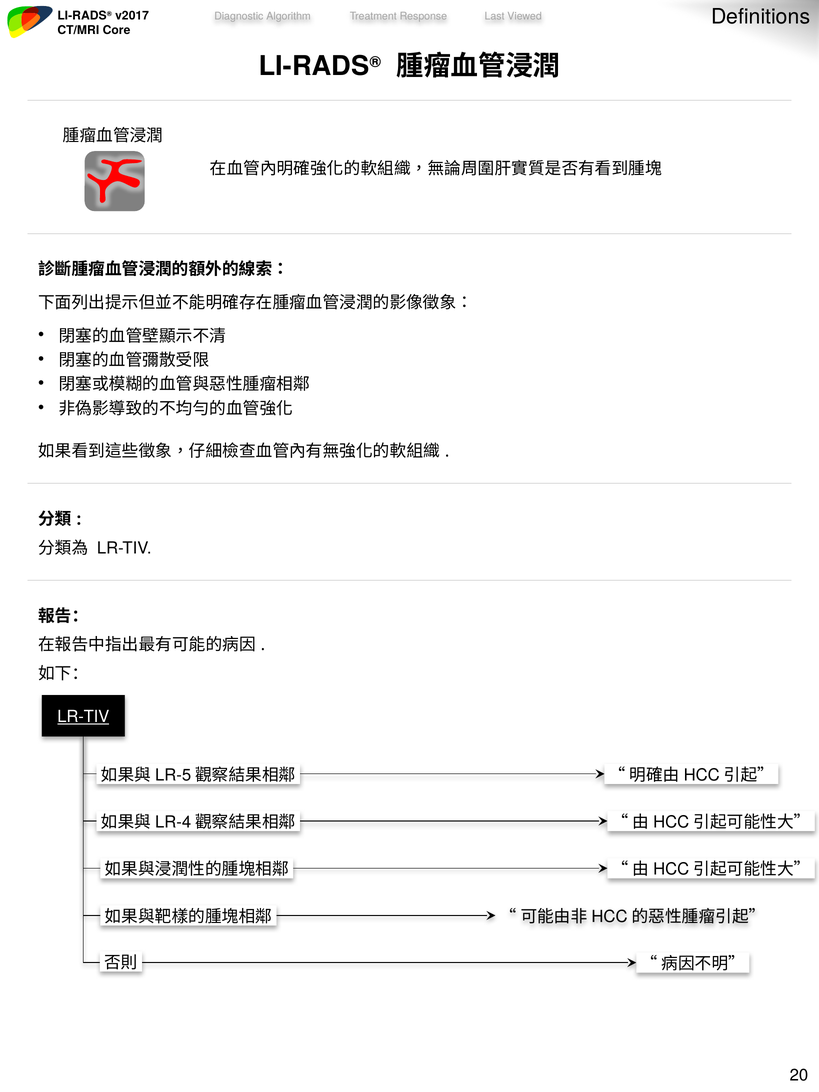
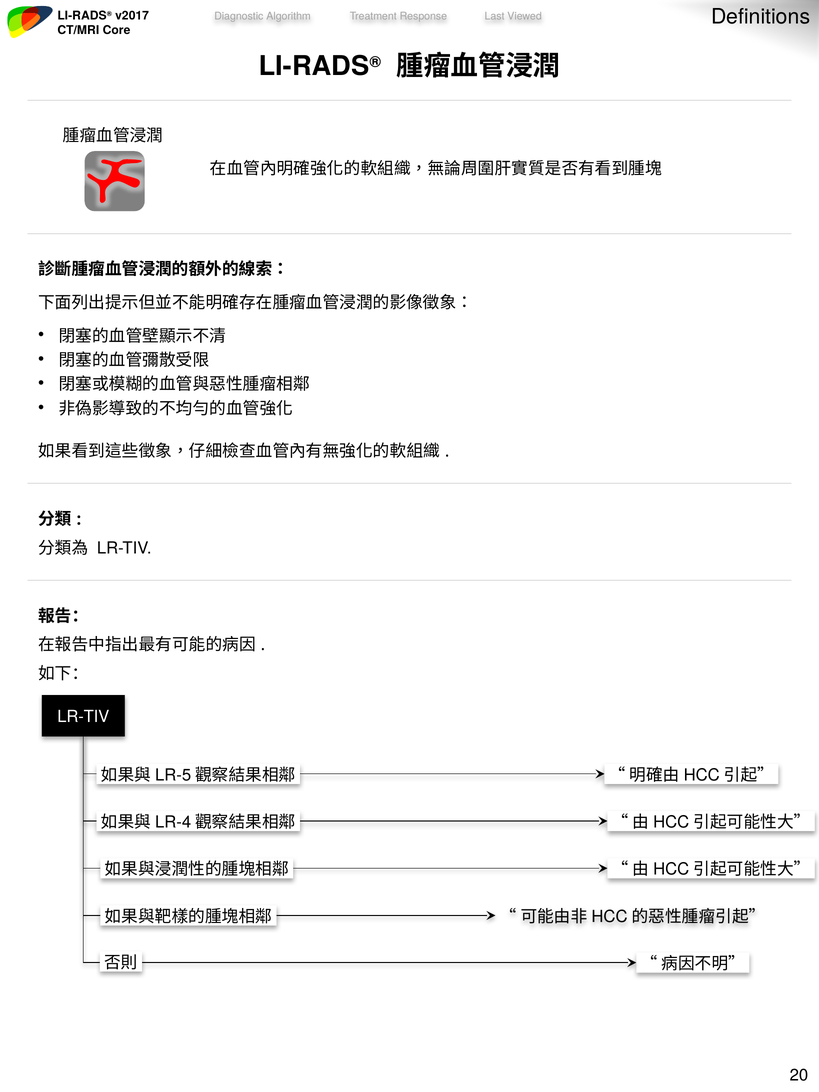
LR-TIV underline: present -> none (83, 717)
